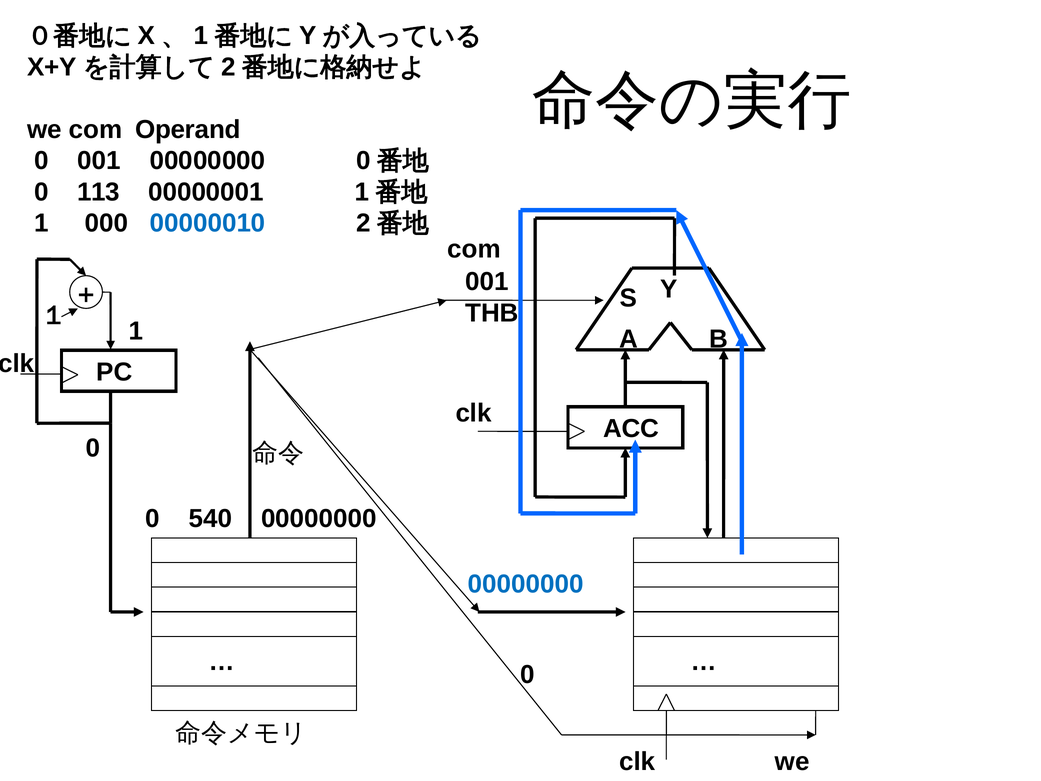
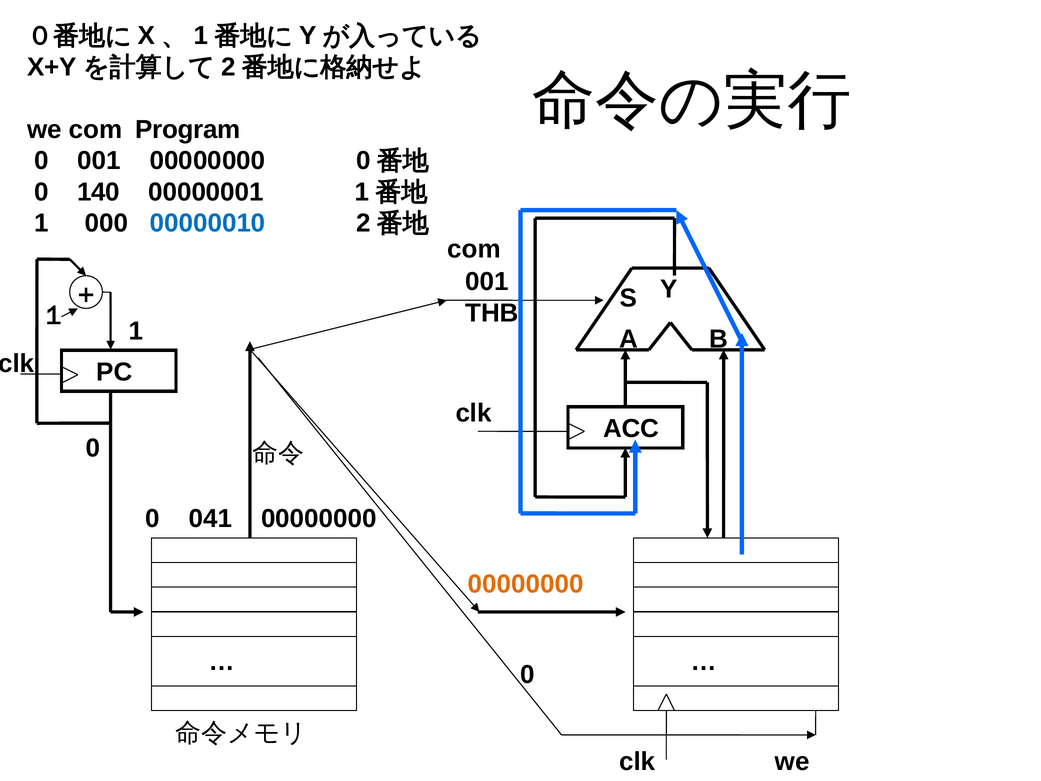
Operand: Operand -> Program (188, 129)
113: 113 -> 140 (98, 192)
540: 540 -> 041 (210, 519)
00000000 colour: blue -> orange (526, 584)
